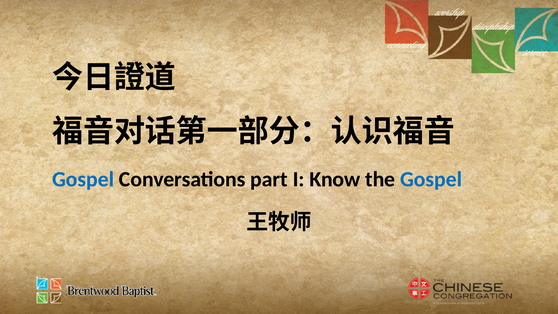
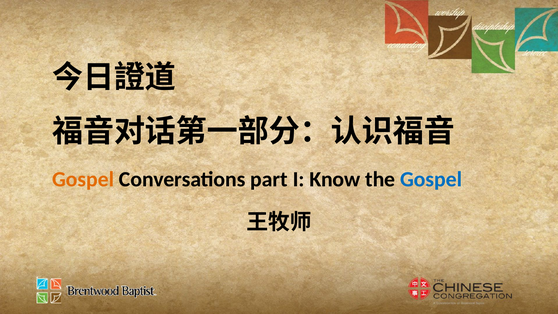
Gospel colour: blue -> orange (83, 179)
